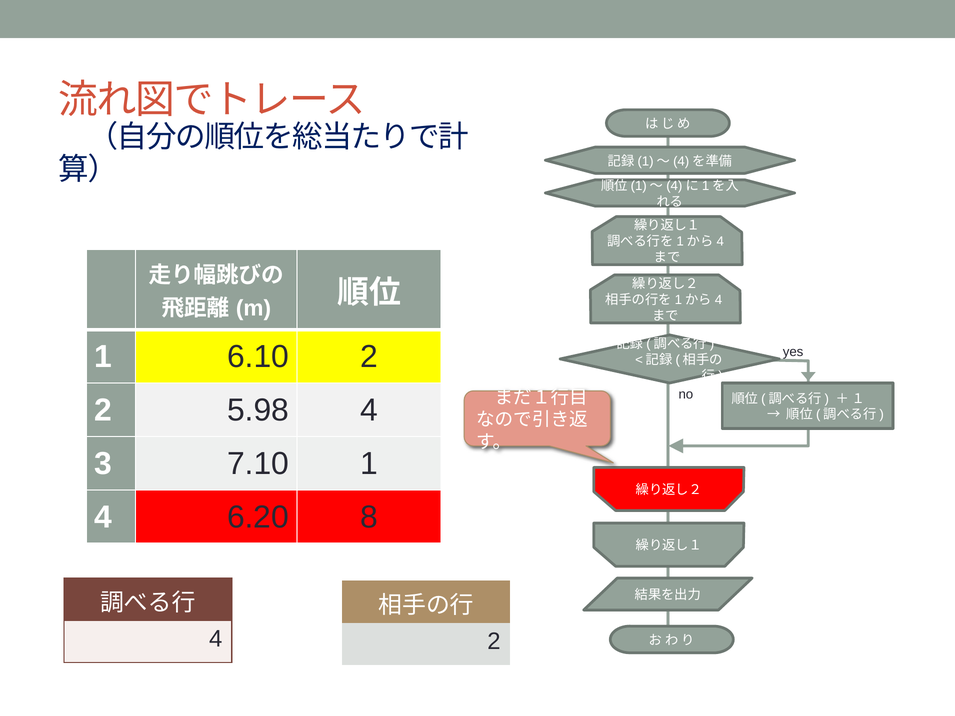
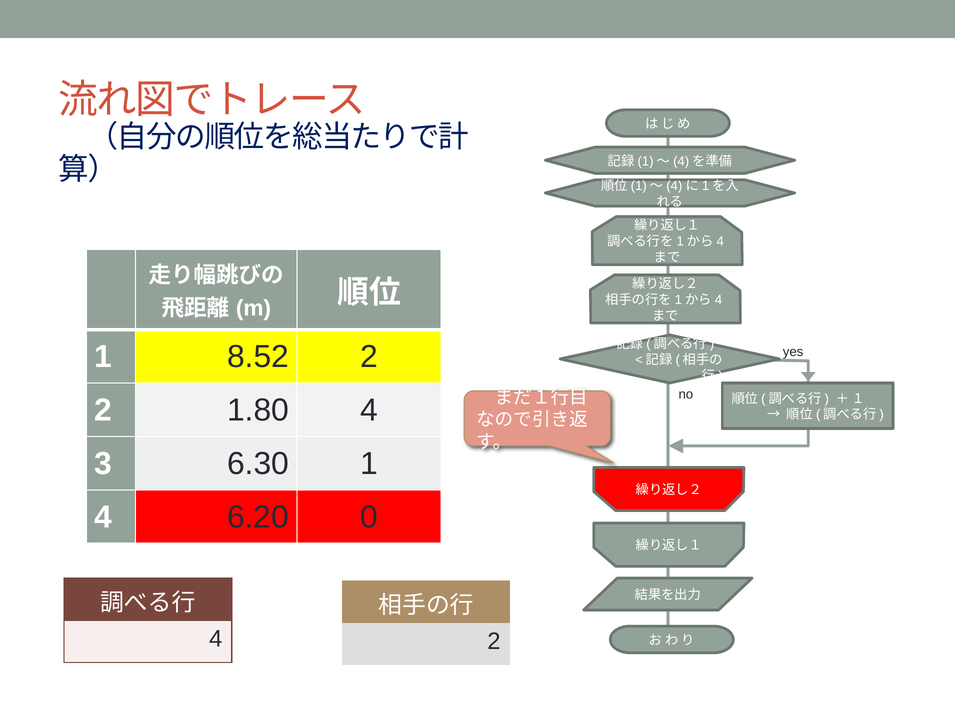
6.10: 6.10 -> 8.52 (258, 357)
5.98: 5.98 -> 1.80 (258, 410)
7.10: 7.10 -> 6.30 (258, 464)
8: 8 -> 0 (369, 517)
